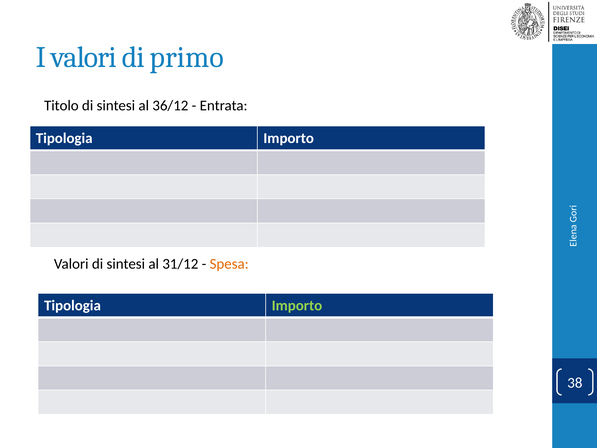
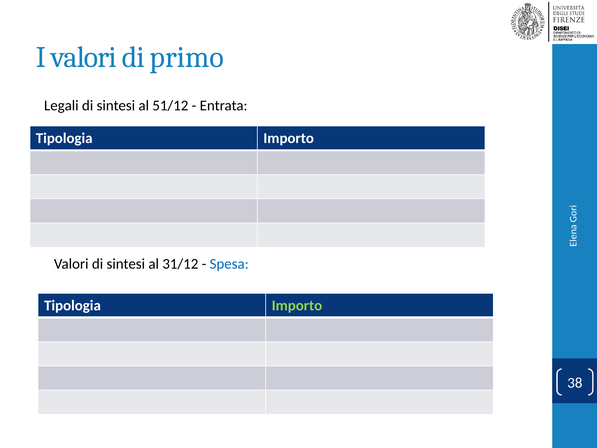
Titolo: Titolo -> Legali (61, 105)
36/12: 36/12 -> 51/12 (170, 105)
Spesa colour: orange -> blue (229, 264)
